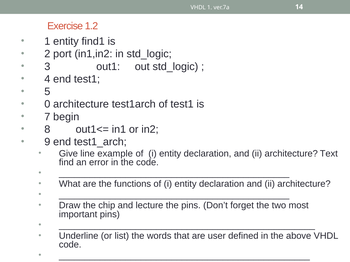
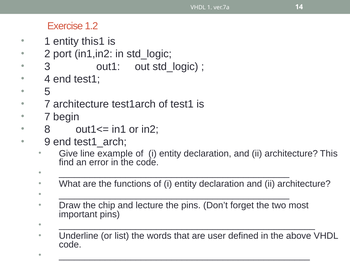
find1: find1 -> this1 (93, 41)
0: 0 -> 7 (47, 104)
Text: Text -> This (329, 154)
